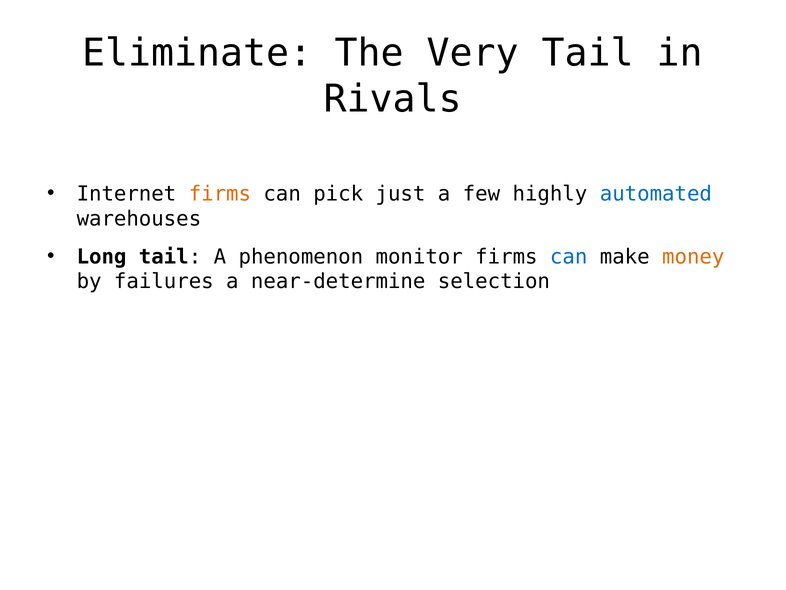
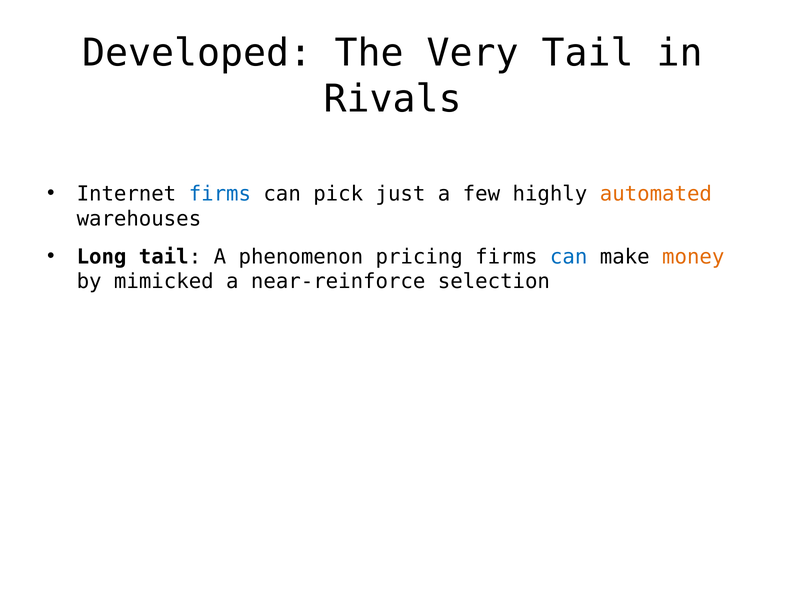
Eliminate: Eliminate -> Developed (197, 53)
firms colour: orange -> blue (220, 194)
automated colour: blue -> orange (656, 194)
monitor: monitor -> pricing (419, 256)
failures: failures -> mimicked (164, 281)
near-determine: near-determine -> near-reinforce (338, 281)
